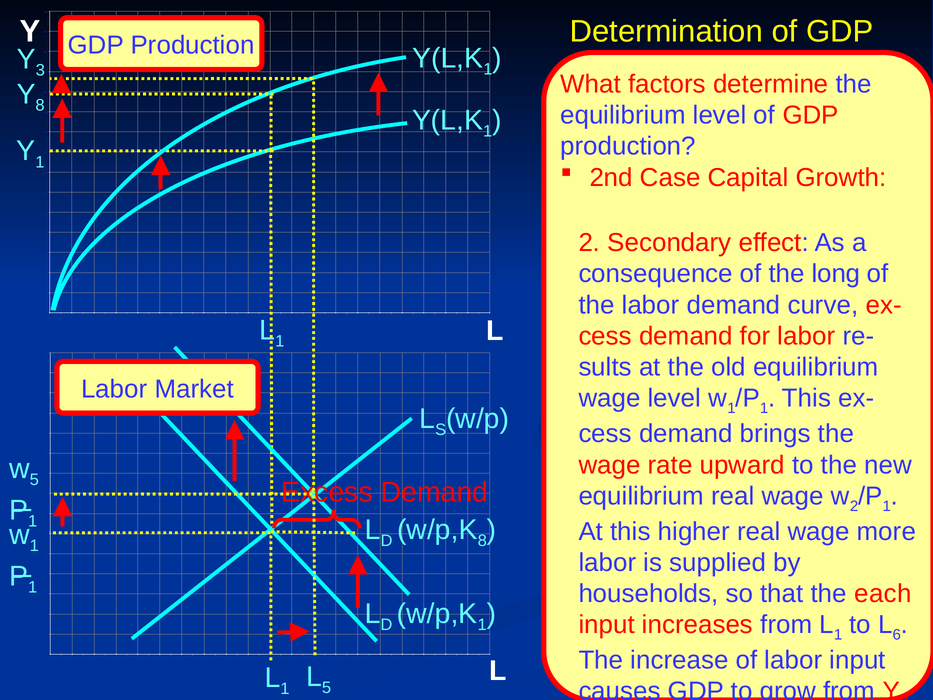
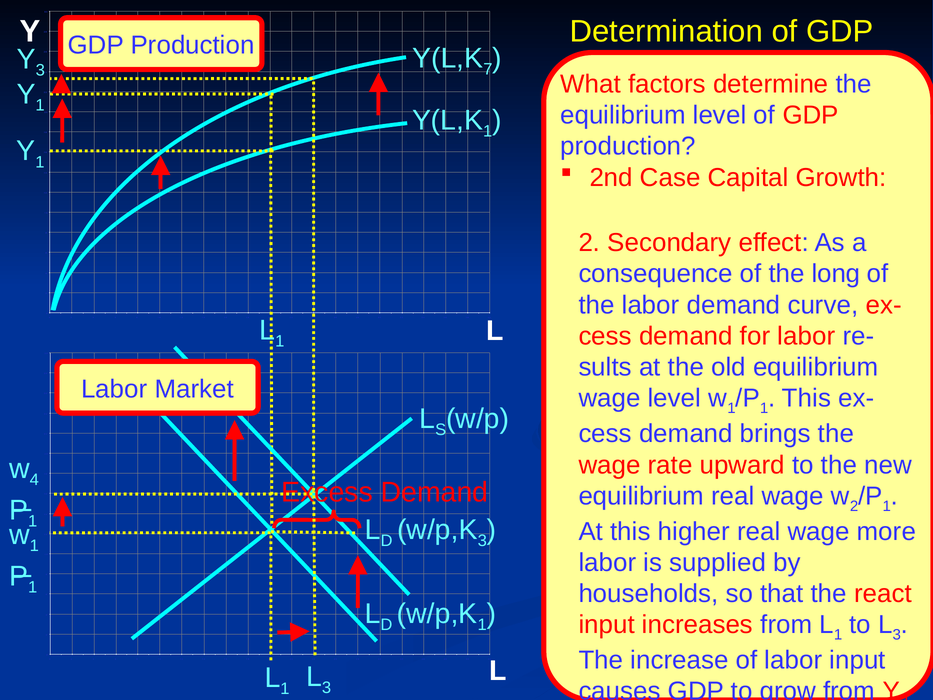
1: 1 -> 7 (488, 69)
8: 8 -> 1 (40, 105)
5: 5 -> 4 (34, 480)
8: 8 -> 3 (482, 541)
each: each -> react (883, 593)
to L 6: 6 -> 3 (897, 635)
5: 5 -> 3 (327, 687)
